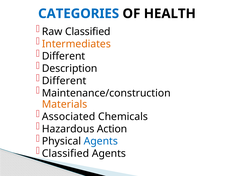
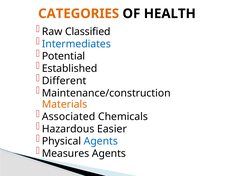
CATEGORIES colour: blue -> orange (79, 14)
Intermediates colour: orange -> blue (76, 44)
Different: Different -> Potential (64, 56)
Description: Description -> Established (70, 68)
Action: Action -> Easier (112, 129)
Classified: Classified -> Measures (66, 153)
